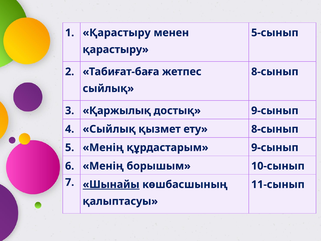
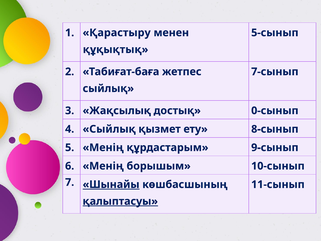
қарастыру: қарастыру -> құқықтық (116, 49)
8-сынып: 8-сынып -> 7-сынып (275, 72)
Қаржылық: Қаржылық -> Жақсылық (117, 111)
достық 9-сынып: 9-сынып -> 0-сынып (275, 111)
қалыптасуы underline: none -> present (120, 201)
